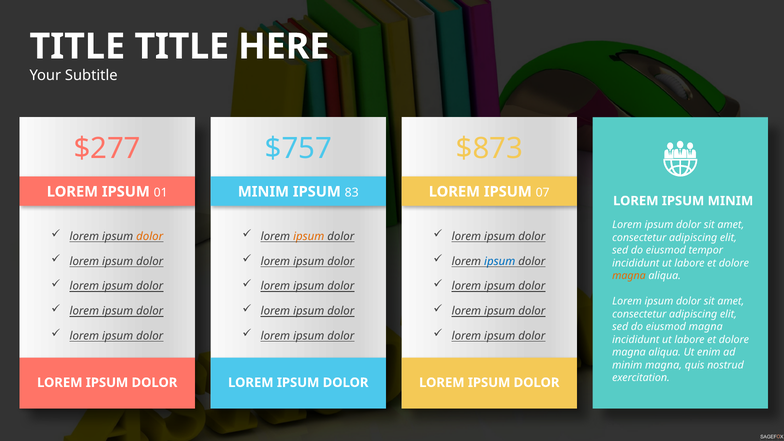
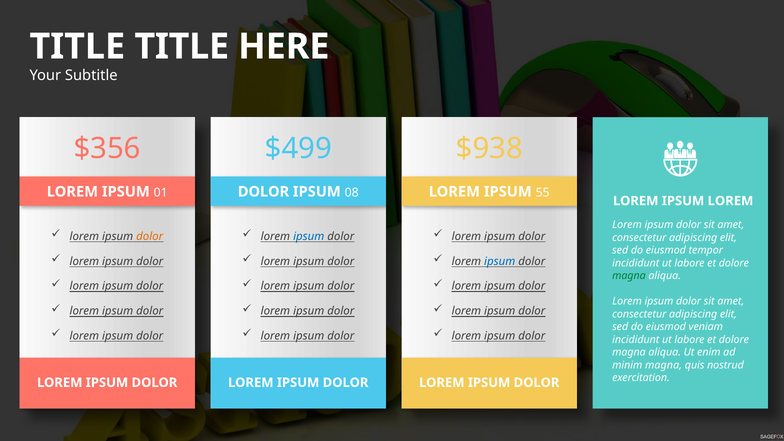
$277: $277 -> $356 (107, 149)
$757: $757 -> $499 (298, 149)
$873: $873 -> $938 (489, 149)
MINIM: MINIM -> DOLOR (263, 192)
83: 83 -> 08 (352, 192)
07: 07 -> 55 (543, 192)
IPSUM MINIM: MINIM -> LOREM (730, 201)
ipsum colour: orange -> blue (309, 236)
magna colour: orange -> green (629, 276)
eiusmod magna: magna -> veniam (706, 327)
